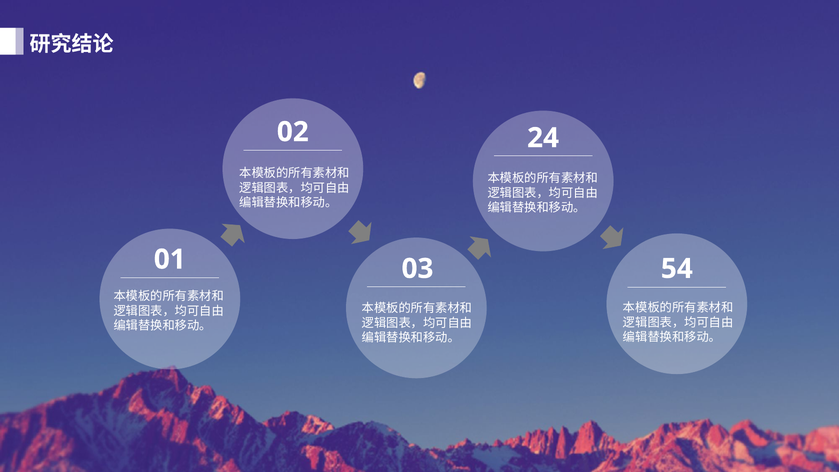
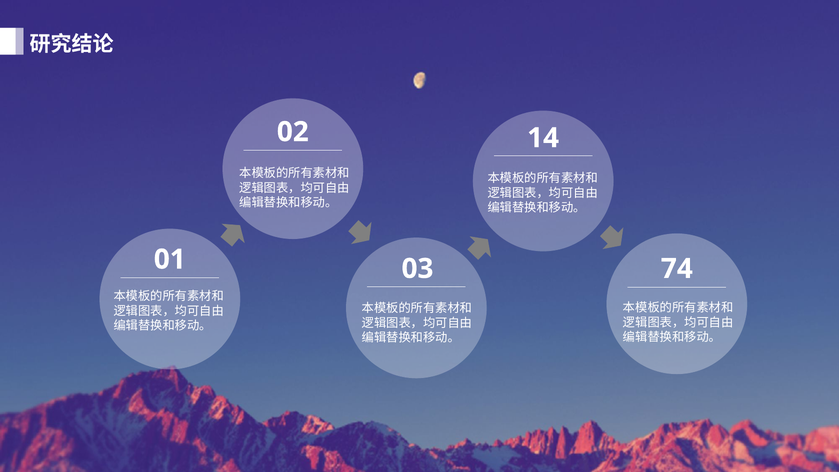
24: 24 -> 14 (543, 138)
54: 54 -> 74 (677, 269)
